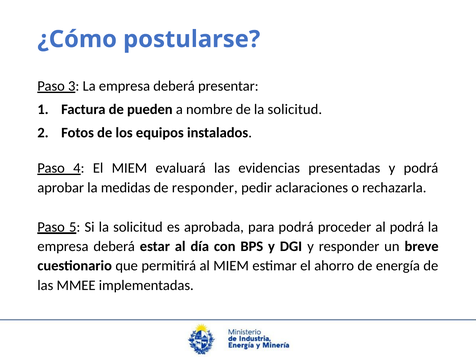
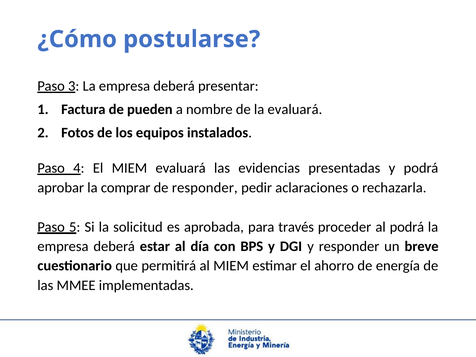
de la solicitud: solicitud -> evaluará (295, 109)
medidas: medidas -> comprar (126, 188)
para podrá: podrá -> través (296, 227)
